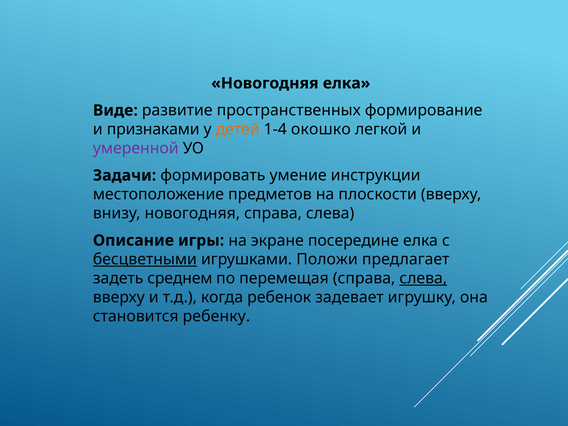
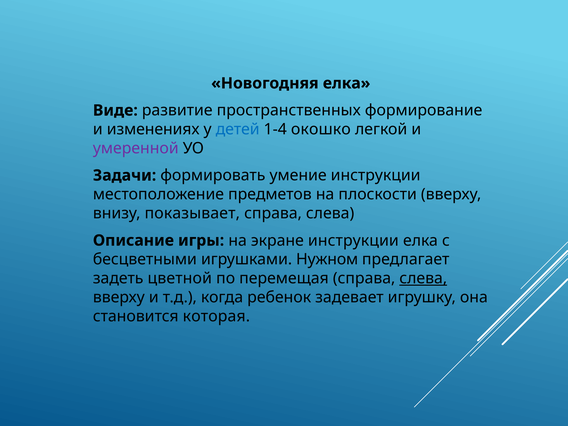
признаками: признаками -> изменениях (153, 129)
детей colour: orange -> blue (238, 129)
внизу новогодняя: новогодняя -> показывает (192, 213)
экране посередине: посередине -> инструкции (353, 240)
бесцветными underline: present -> none (145, 259)
Положи: Положи -> Нужном (327, 259)
среднем: среднем -> цветной (180, 278)
ребенку: ребенку -> которая (216, 316)
